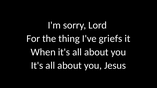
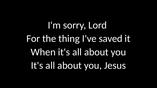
griefs: griefs -> saved (111, 39)
